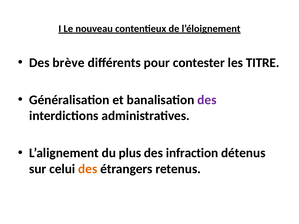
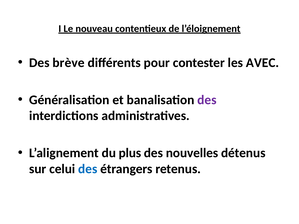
TITRE: TITRE -> AVEC (263, 63)
infraction: infraction -> nouvelles (192, 153)
des colour: orange -> blue (88, 169)
